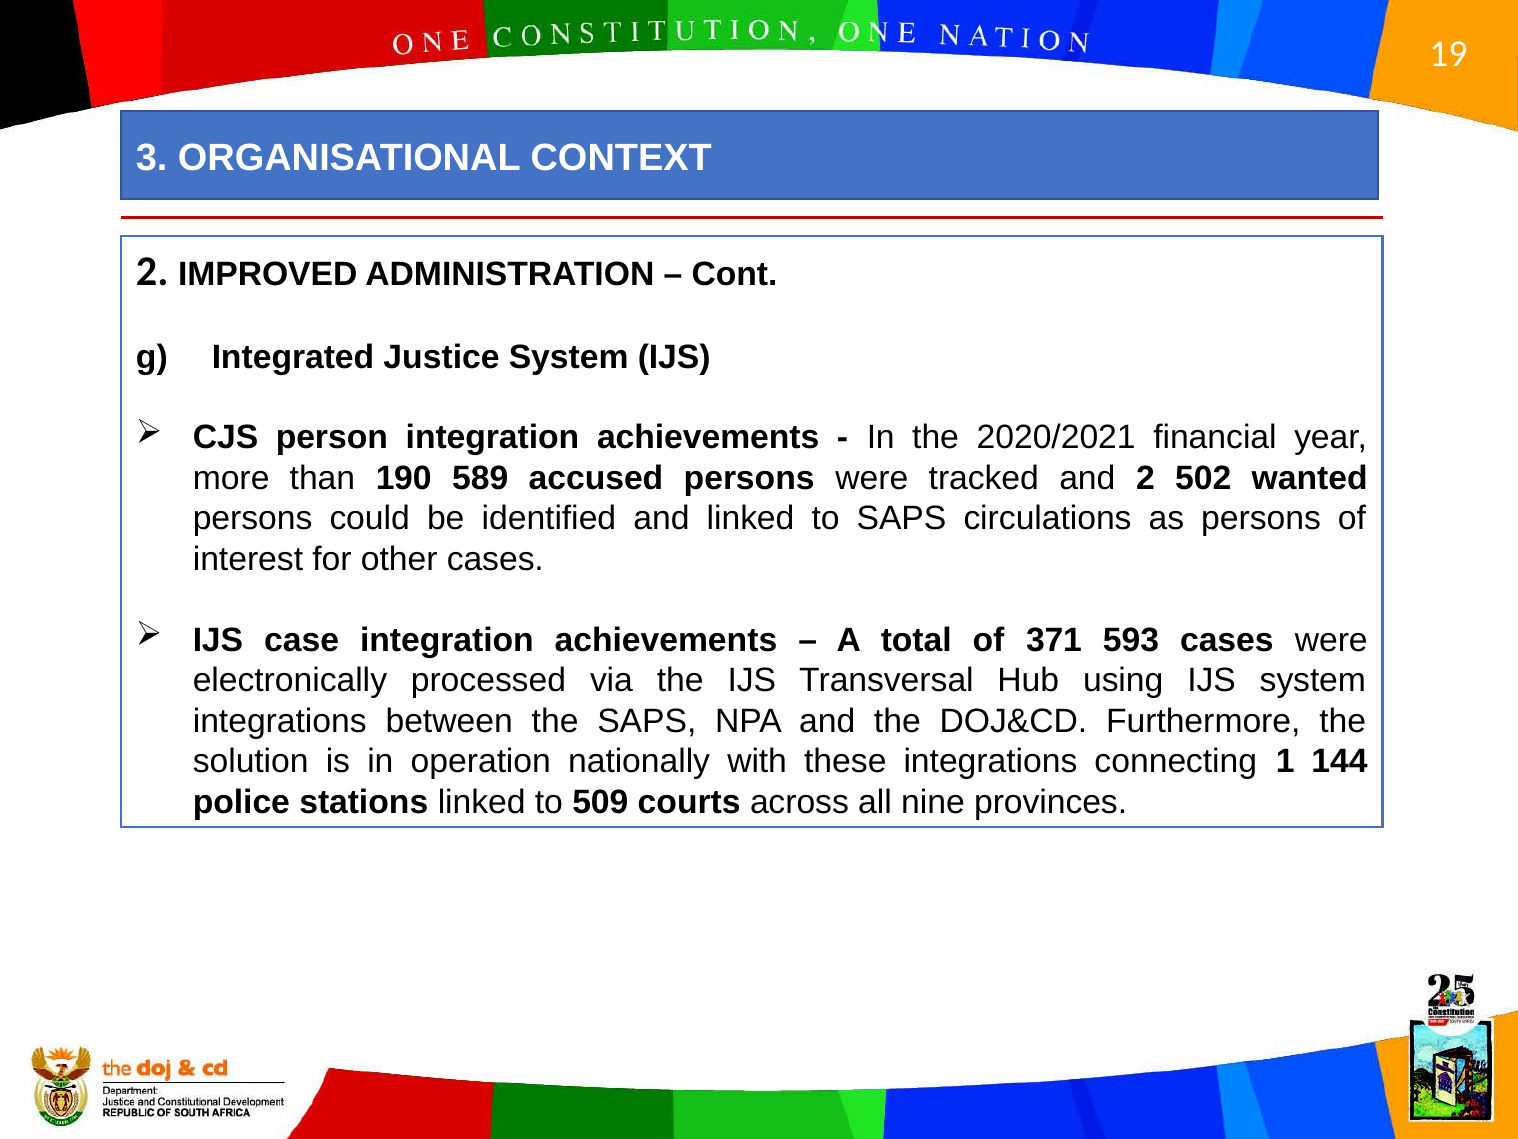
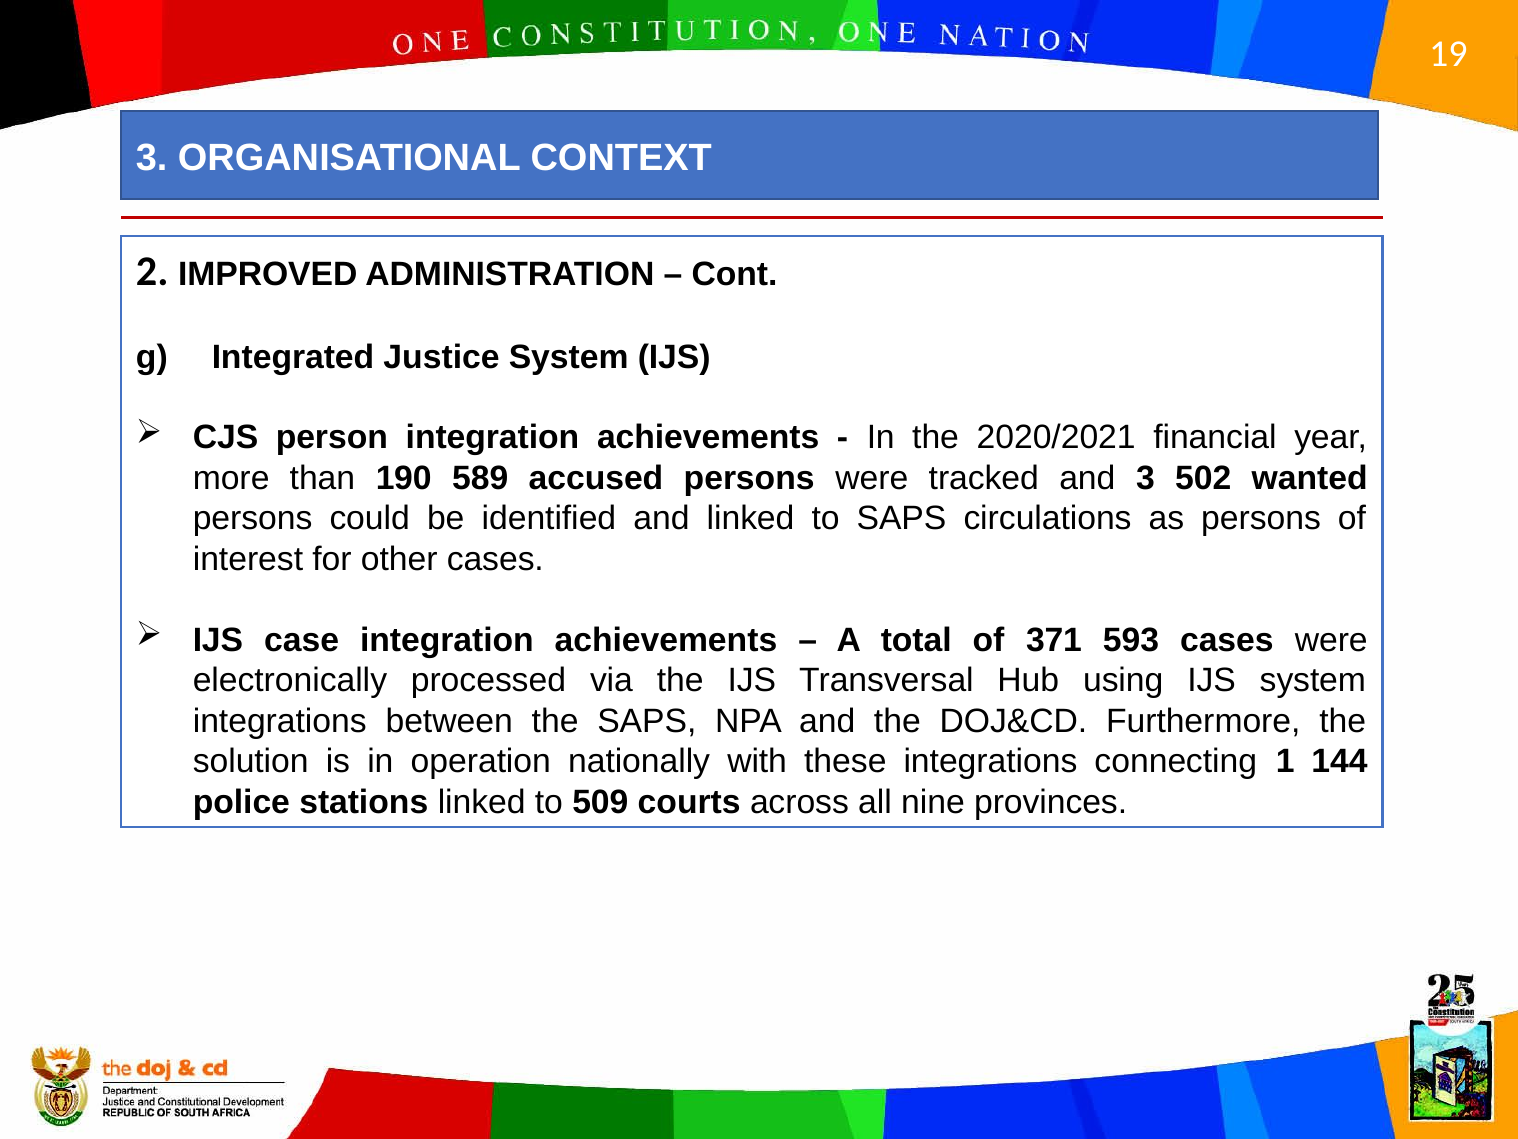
and 2: 2 -> 3 (1146, 478)
